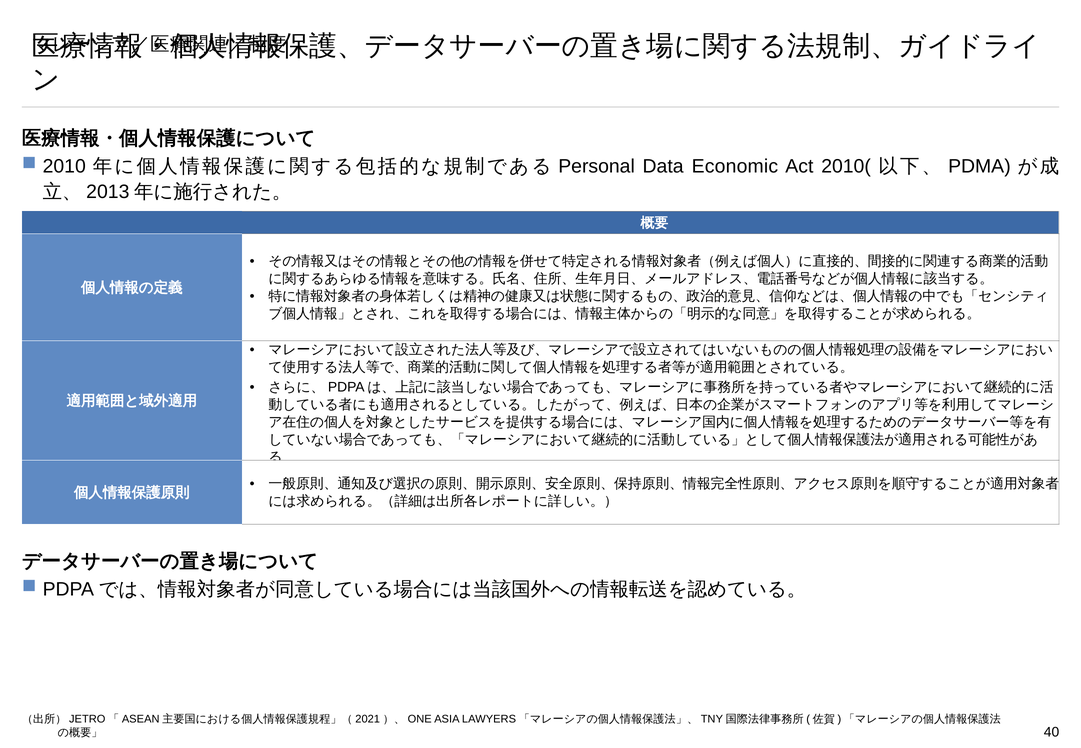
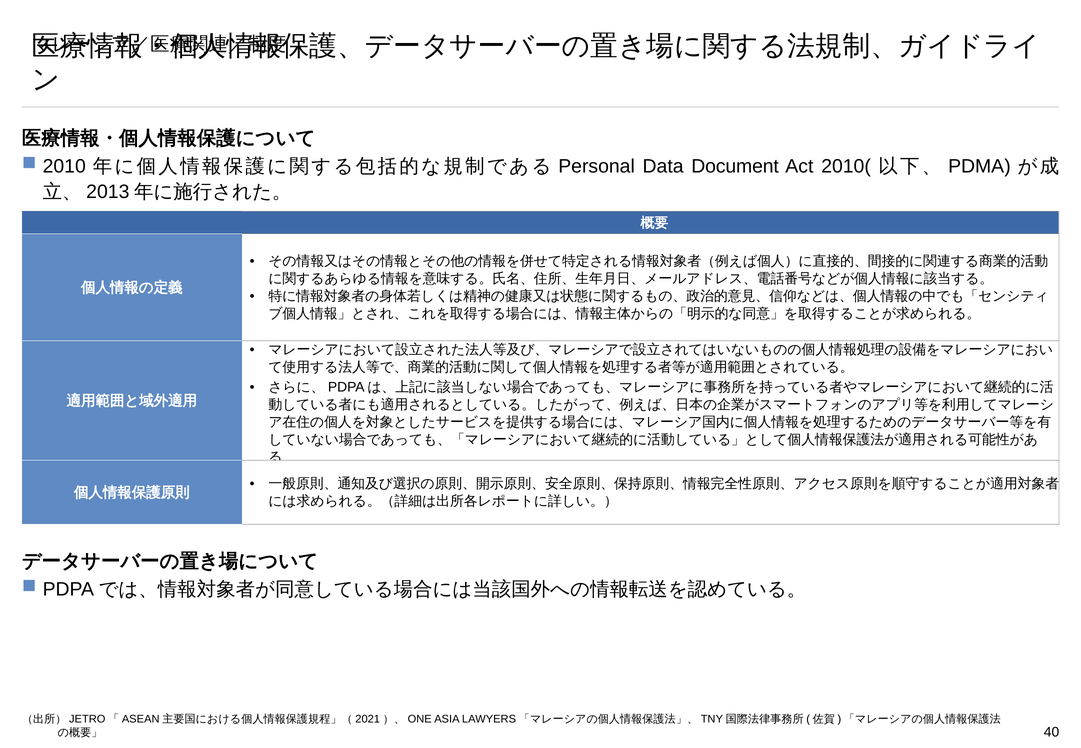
Economic: Economic -> Document (735, 166)
